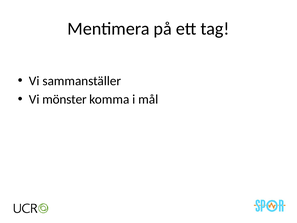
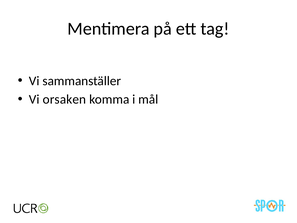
mönster: mönster -> orsaken (64, 99)
